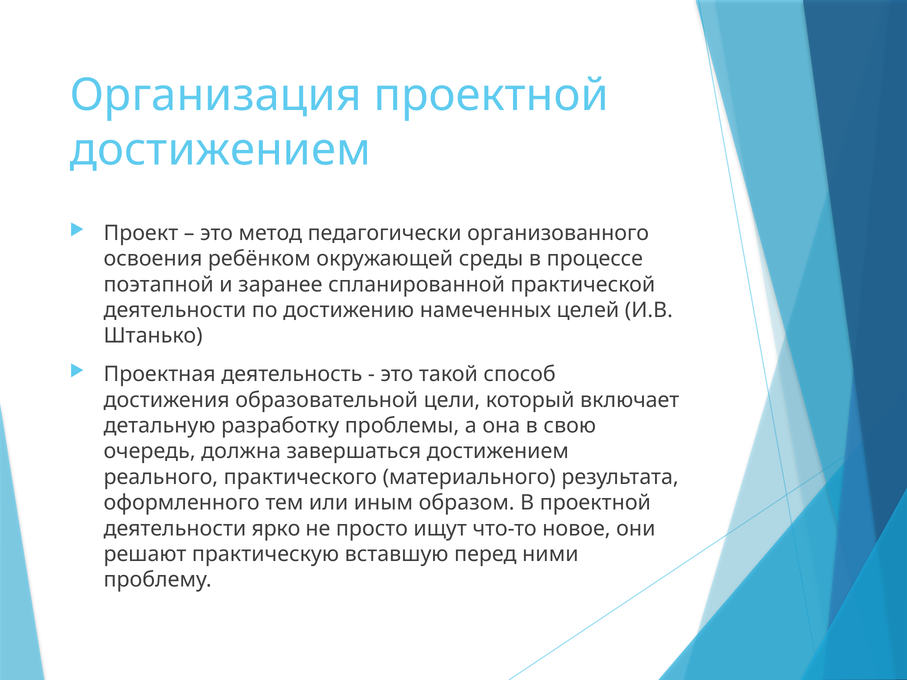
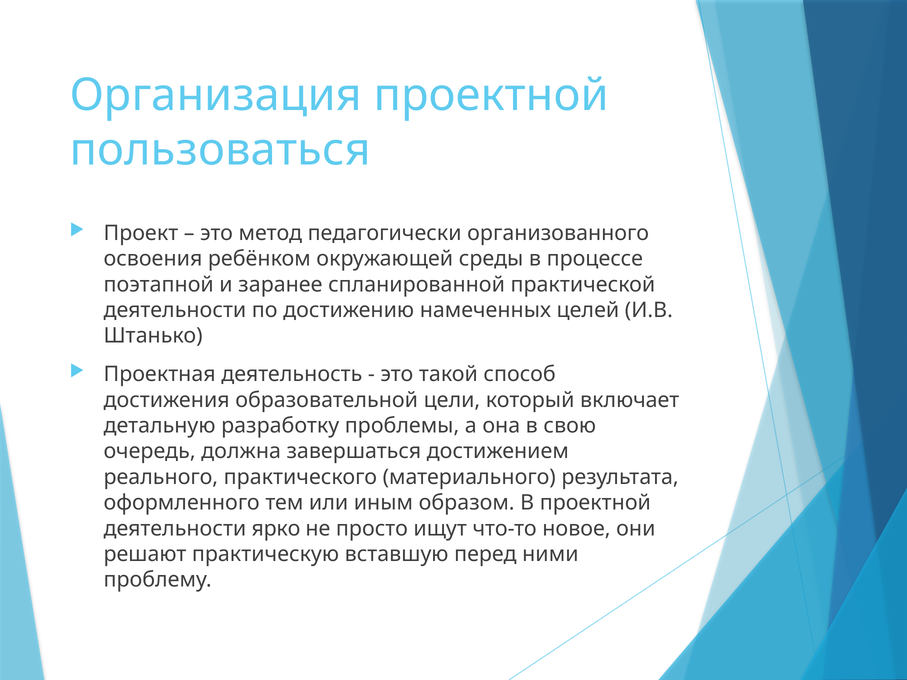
достижением: достижением -> пользоваться (220, 150)
